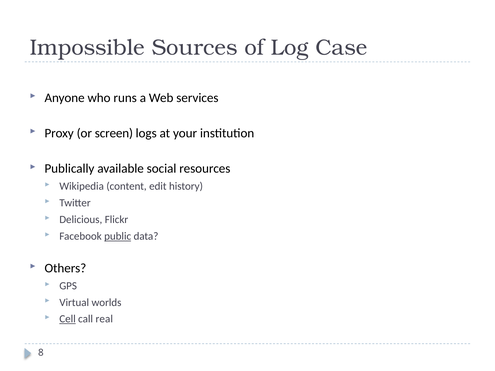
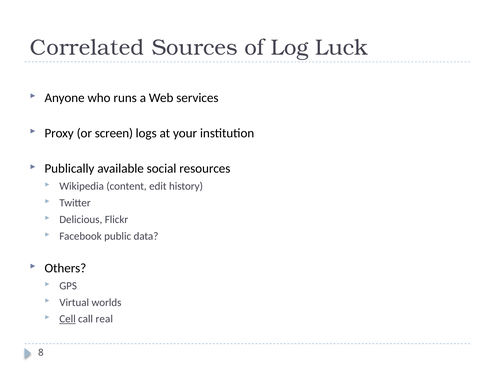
Impossible: Impossible -> Correlated (87, 48)
Case: Case -> Luck (341, 48)
public underline: present -> none (118, 236)
